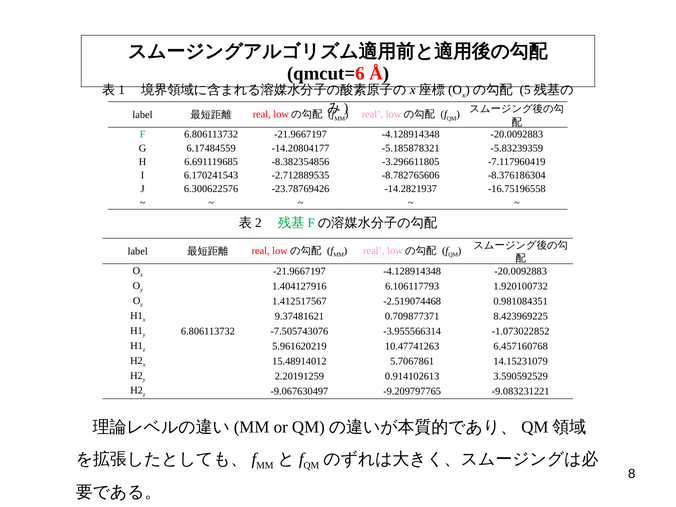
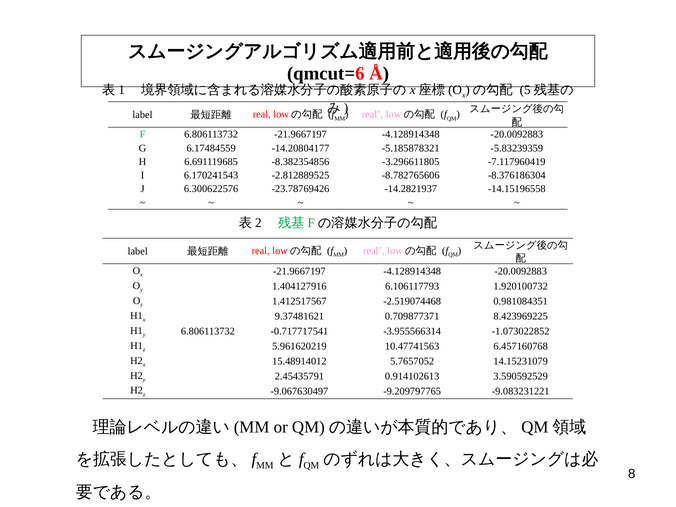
-2.712889535: -2.712889535 -> -2.812889525 (301, 175)
-16.75196558: -16.75196558 -> -14.15196558 (517, 189)
-7.505743076: -7.505743076 -> -0.717717541 (299, 331)
10.47741263: 10.47741263 -> 10.47741563 (412, 346)
5.7067861: 5.7067861 -> 5.7657052 (412, 361)
2.20191259: 2.20191259 -> 2.45435791 (299, 376)
